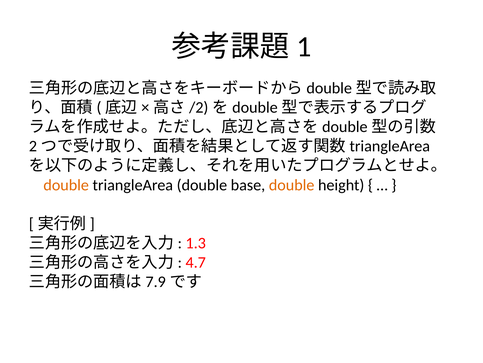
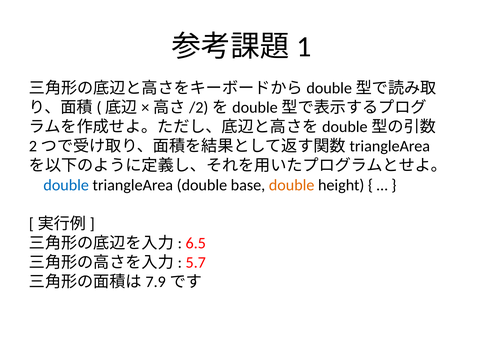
double colour: orange -> blue (66, 185)
1.3: 1.3 -> 6.5 (196, 243)
4.7: 4.7 -> 5.7 (196, 262)
